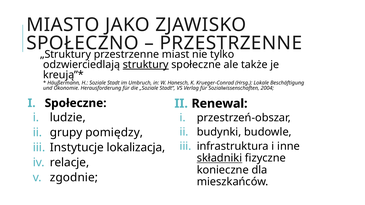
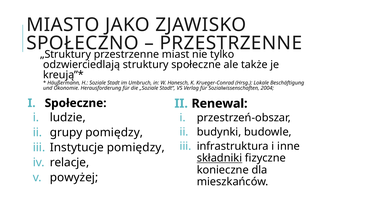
struktury underline: present -> none (146, 65)
Instytucje lokalizacja: lokalizacja -> pomiędzy (136, 148)
zgodnie: zgodnie -> powyżej (74, 178)
